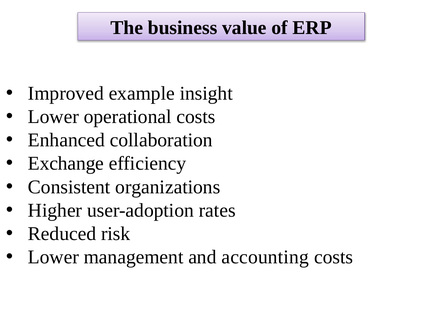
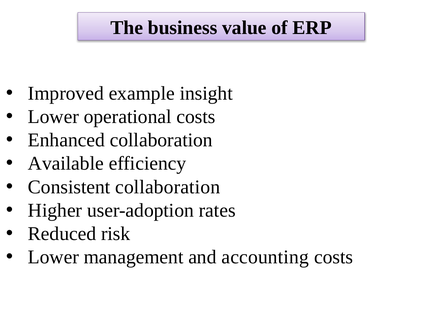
Exchange: Exchange -> Available (66, 164)
Consistent organizations: organizations -> collaboration (168, 187)
